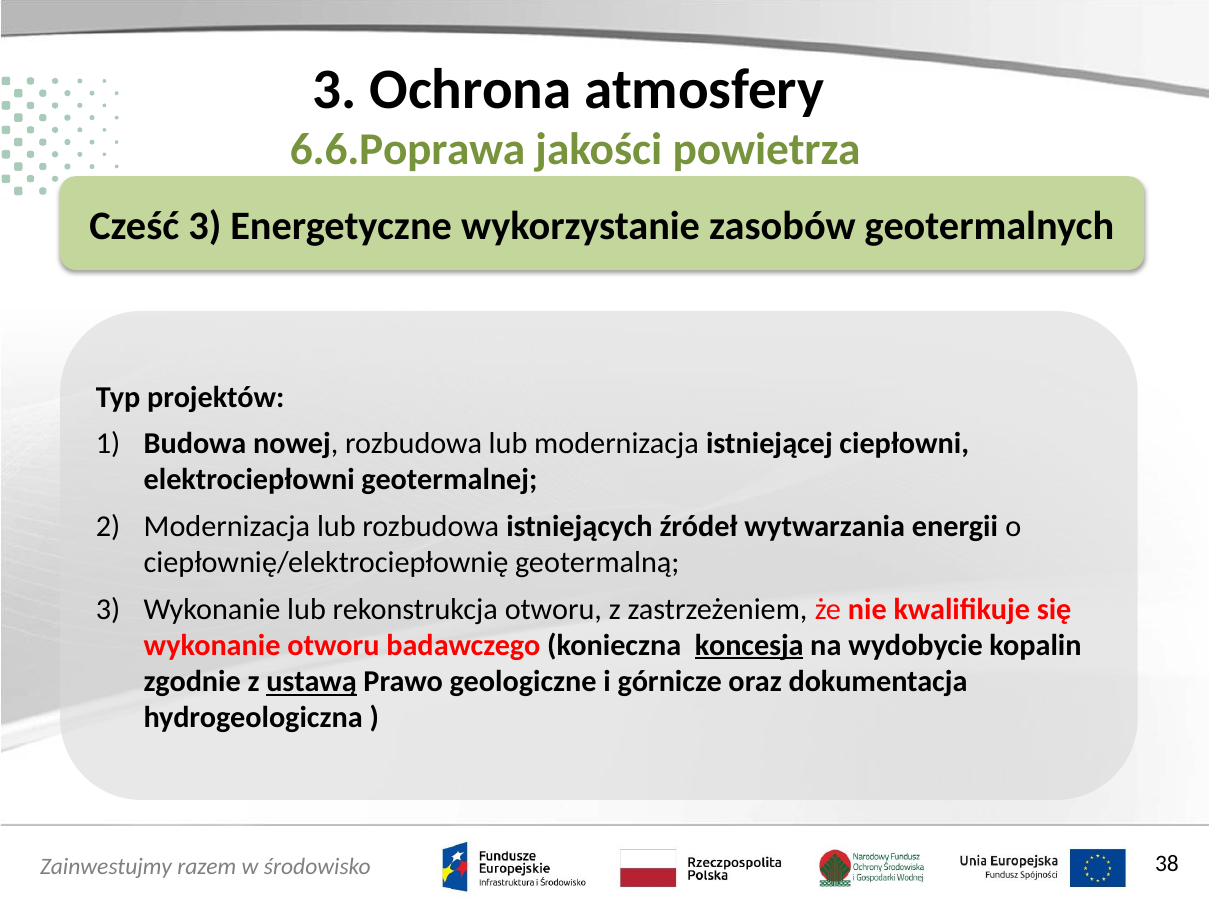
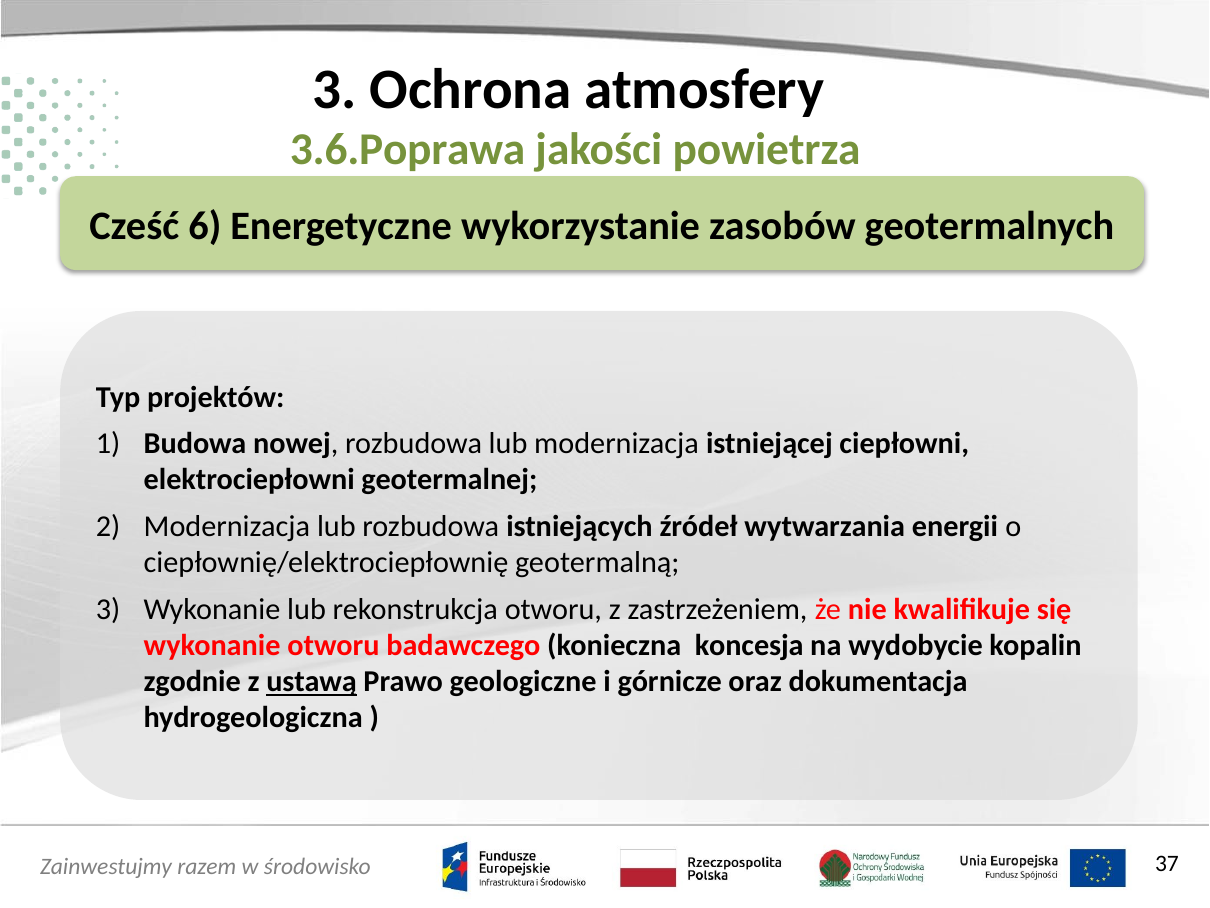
6.6.Poprawa: 6.6.Poprawa -> 3.6.Poprawa (408, 150)
Cześć 3: 3 -> 6 (205, 226)
koncesja underline: present -> none (749, 645)
38: 38 -> 37 (1167, 863)
